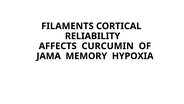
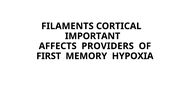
RELIABILITY: RELIABILITY -> IMPORTANT (93, 36)
CURCUMIN: CURCUMIN -> PROVIDERS (108, 46)
JAMA: JAMA -> FIRST (49, 56)
